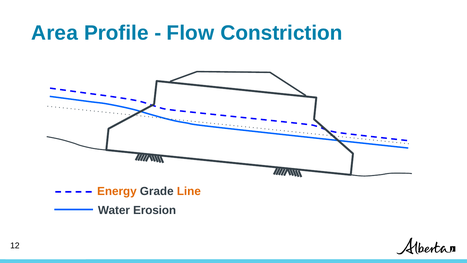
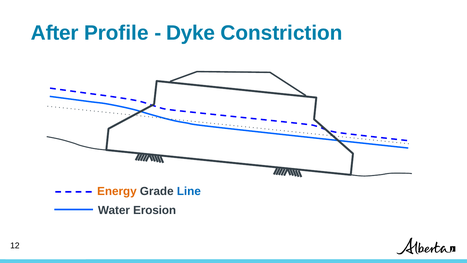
Area: Area -> After (55, 33)
Flow: Flow -> Dyke (191, 33)
Line colour: orange -> blue (189, 191)
